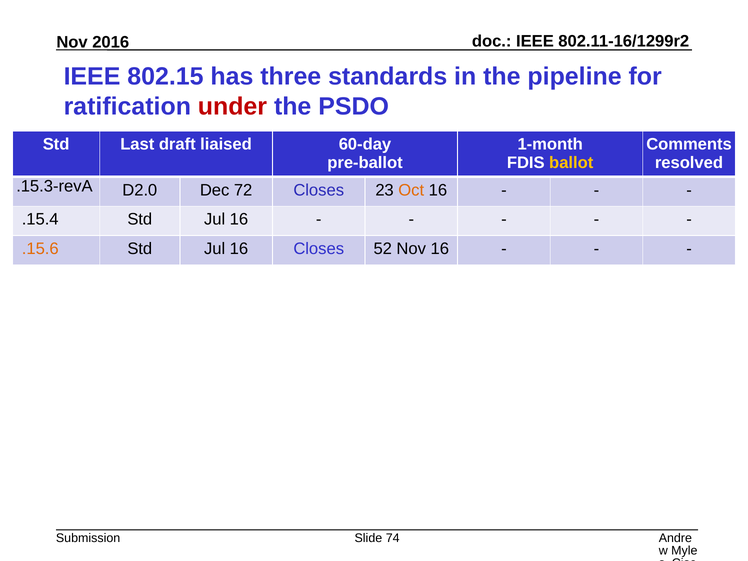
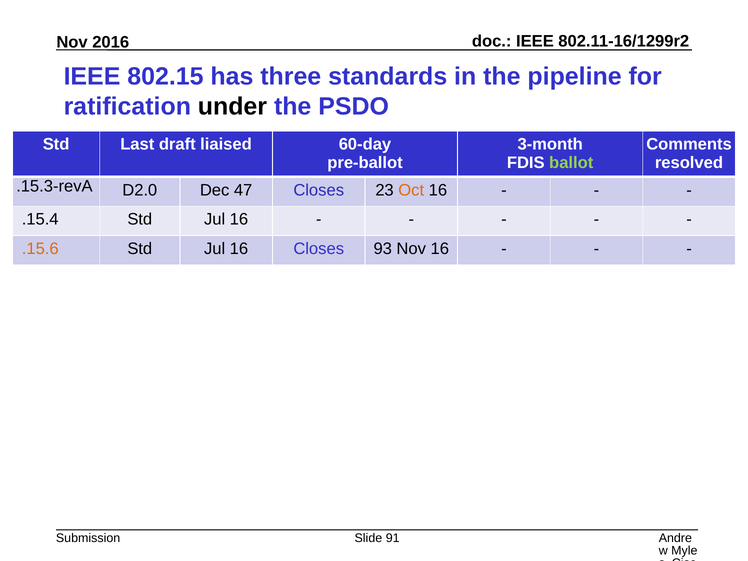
under colour: red -> black (232, 107)
1-month: 1-month -> 3-month (550, 144)
ballot colour: yellow -> light green (571, 163)
72: 72 -> 47 (243, 190)
52: 52 -> 93 (383, 249)
74: 74 -> 91 (393, 538)
